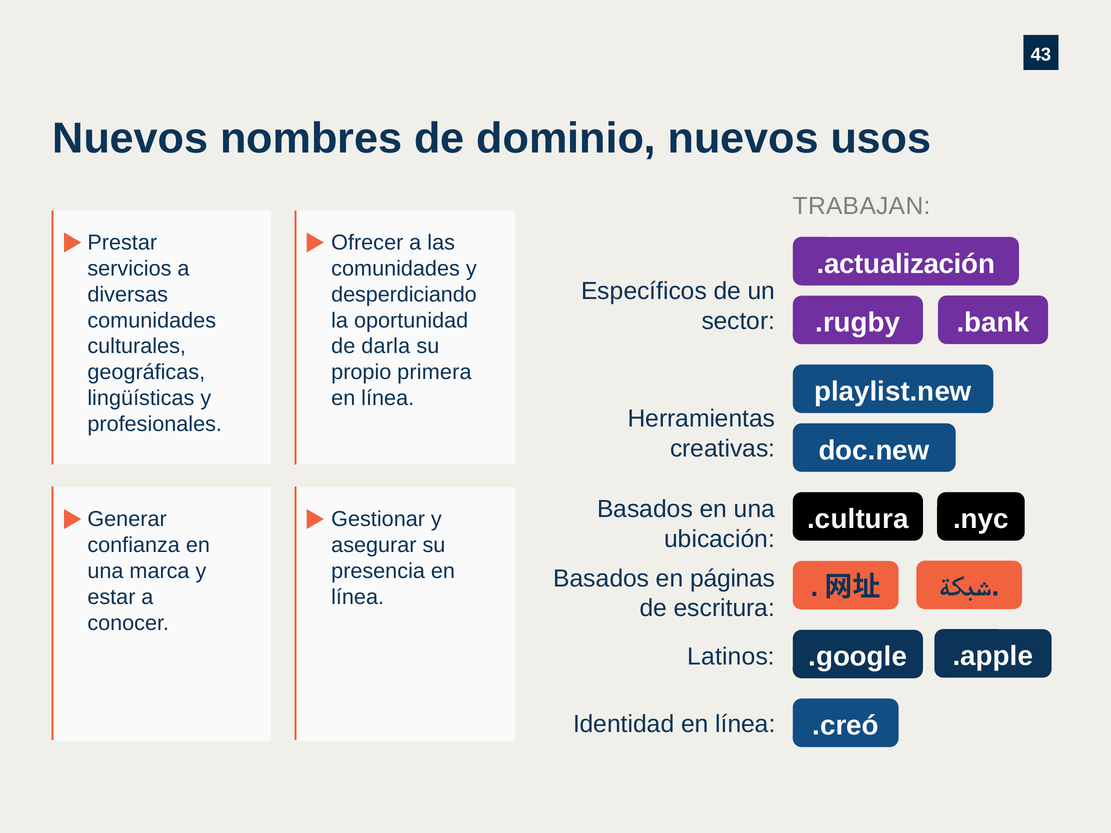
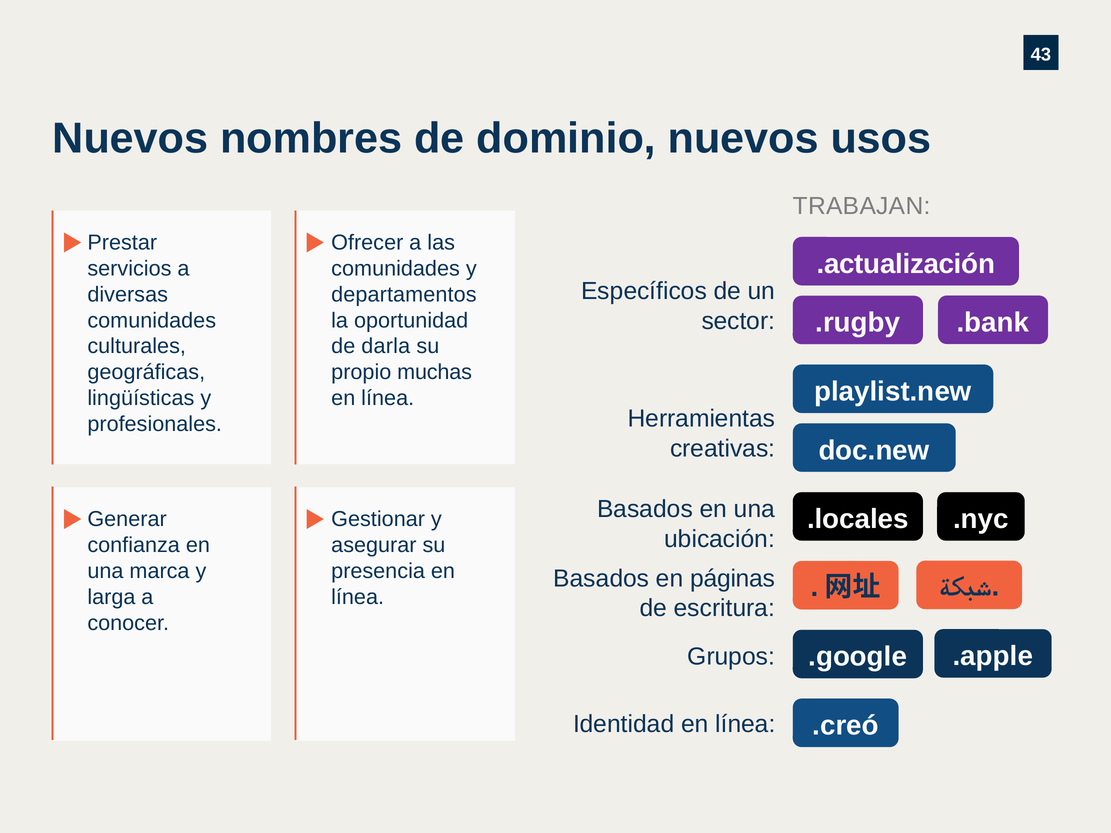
desperdiciando: desperdiciando -> departamentos (404, 295)
primera: primera -> muchas (435, 372)
.cultura: .cultura -> .locales (858, 519)
estar: estar -> larga (111, 597)
Latinos: Latinos -> Grupos (731, 657)
